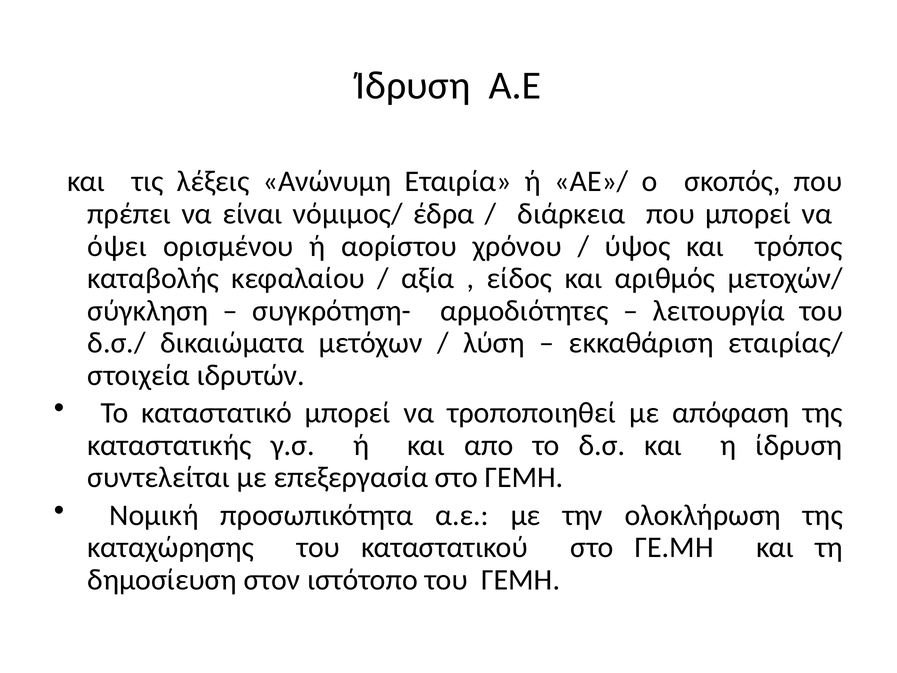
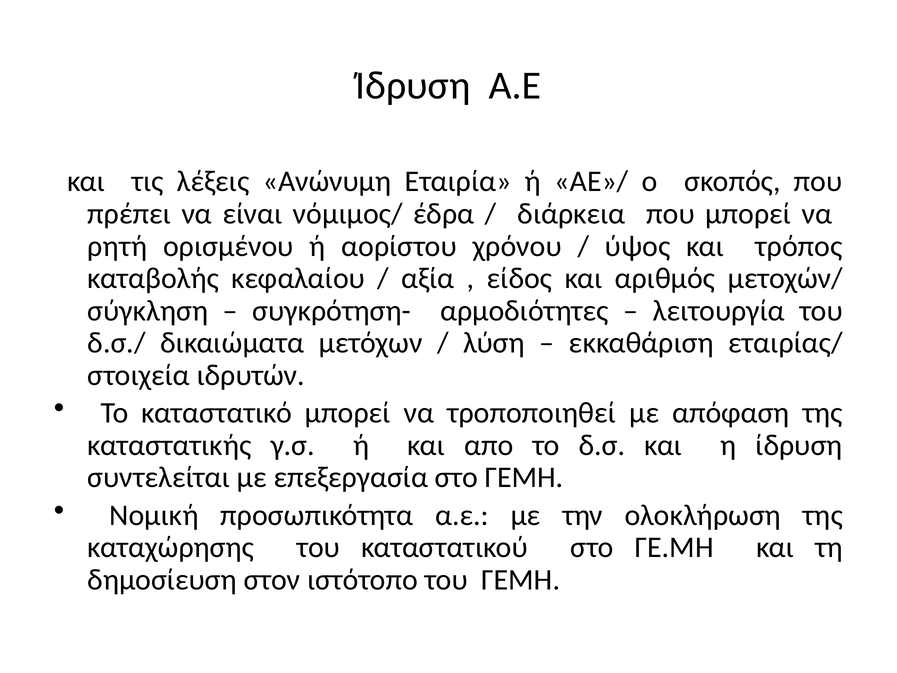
όψει: όψει -> ρητή (117, 246)
